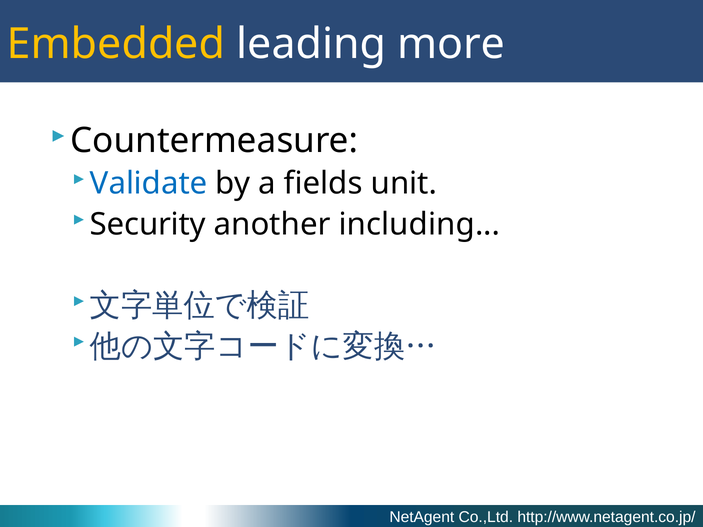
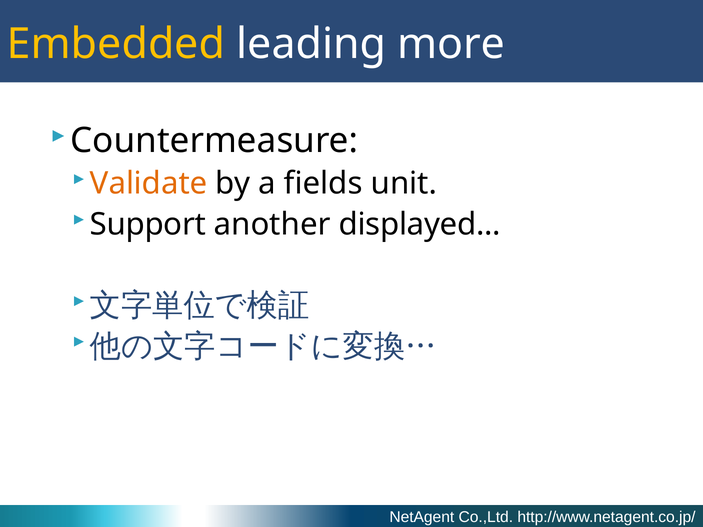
Validate colour: blue -> orange (149, 184)
Security: Security -> Support (148, 224)
including: including -> displayed (420, 224)
